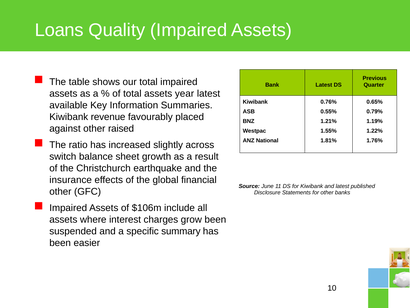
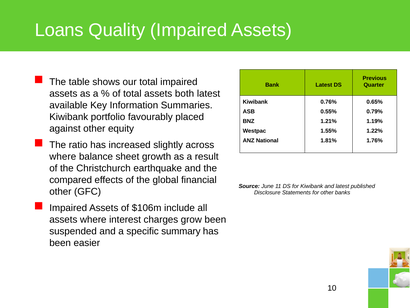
year: year -> both (185, 93)
revenue: revenue -> portfolio (108, 117)
raised: raised -> equity (121, 128)
switch: switch -> where (63, 156)
insurance: insurance -> compared (71, 180)
